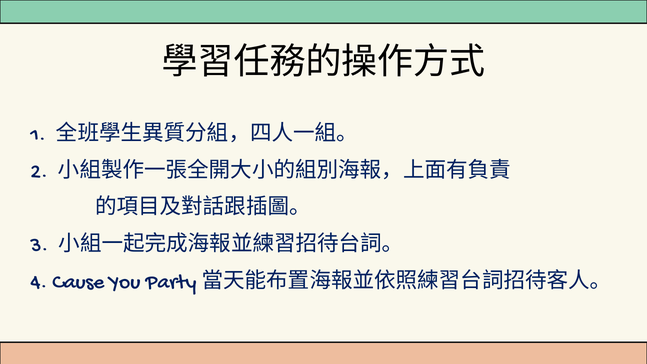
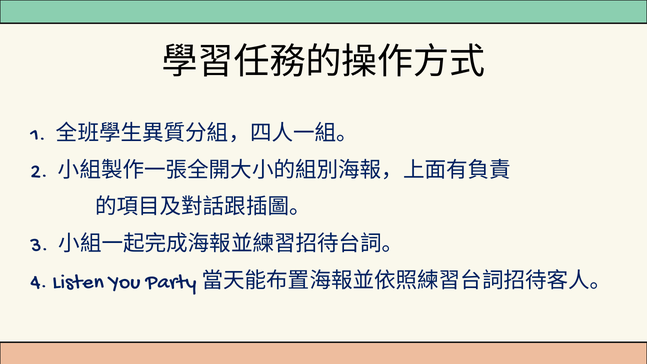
Cause: Cause -> Listen (78, 281)
